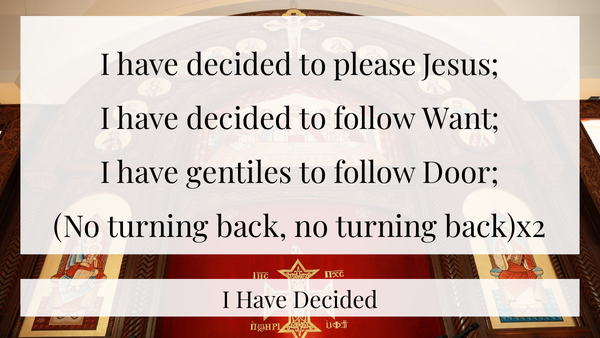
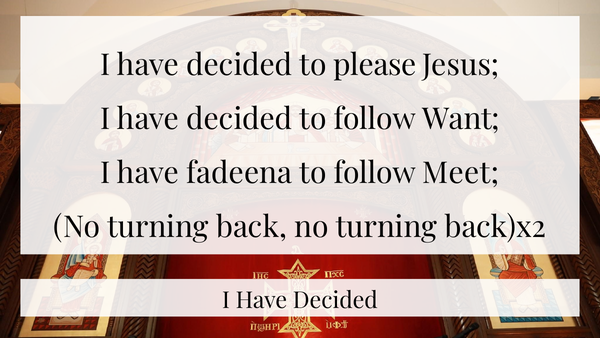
gentiles: gentiles -> fadeena (239, 173)
Door: Door -> Meet (461, 173)
